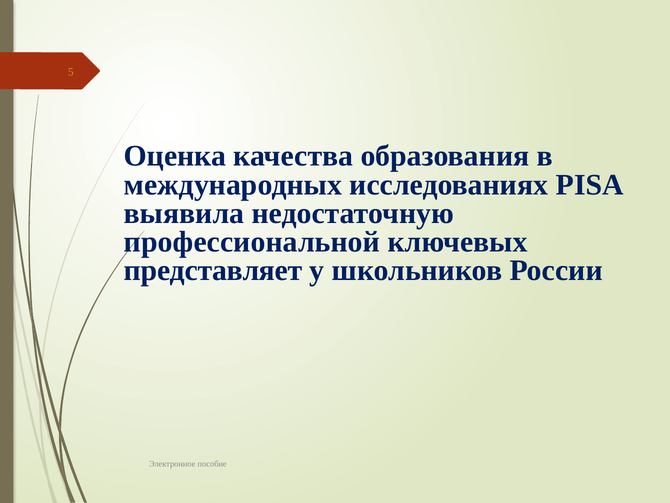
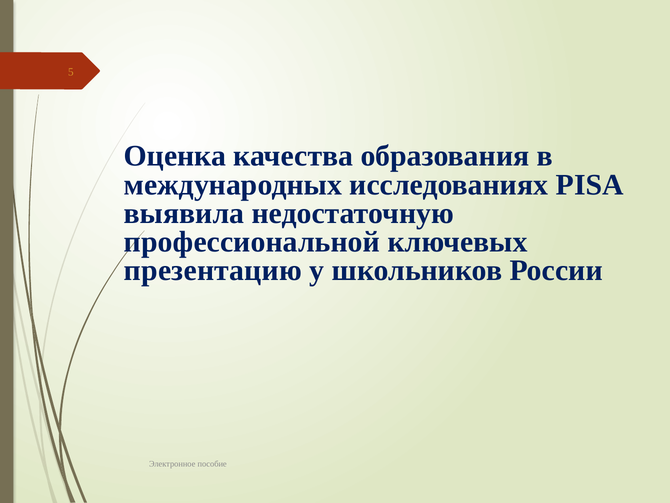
представляет: представляет -> презентацию (213, 270)
